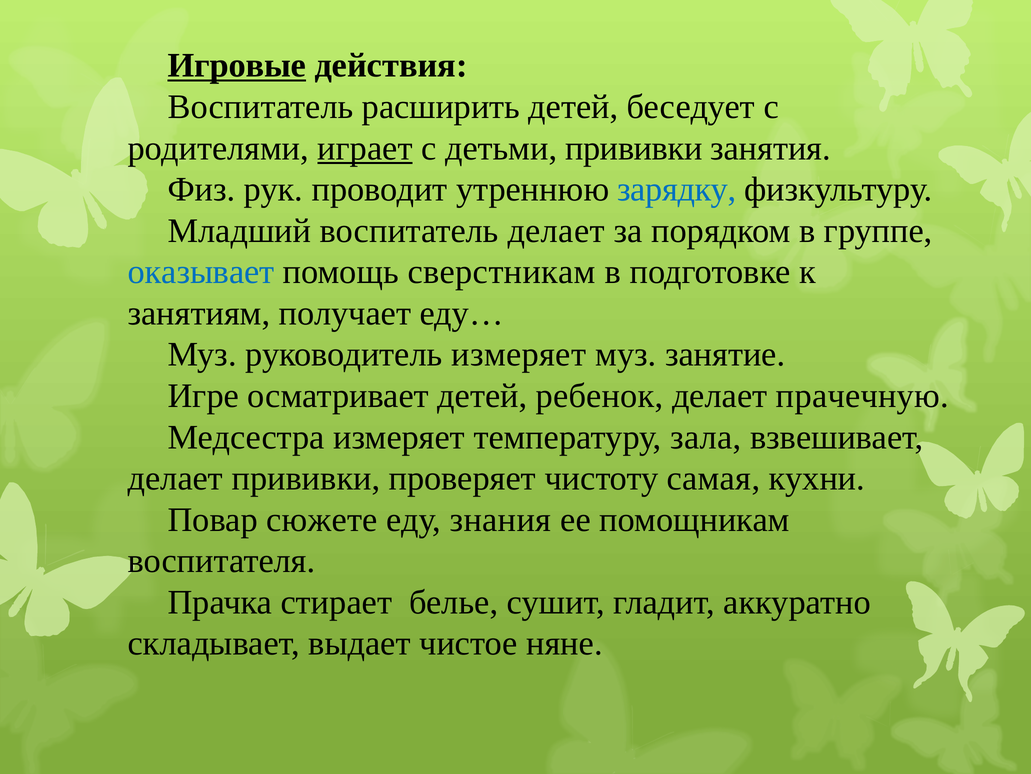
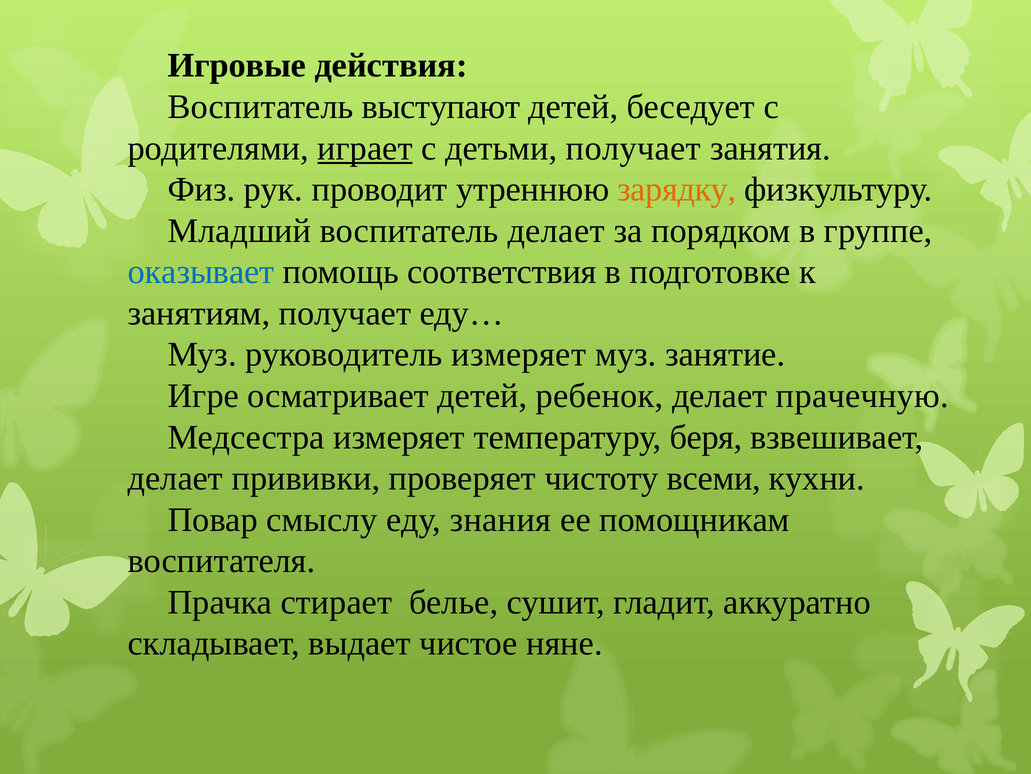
Игровые underline: present -> none (237, 66)
расширить: расширить -> выступают (441, 107)
детьми прививки: прививки -> получает (633, 148)
зарядку colour: blue -> orange (677, 189)
сверстникам: сверстникам -> соответствия (502, 272)
зала: зала -> беря (706, 437)
самая: самая -> всеми (714, 478)
сюжете: сюжете -> смыслу (322, 519)
